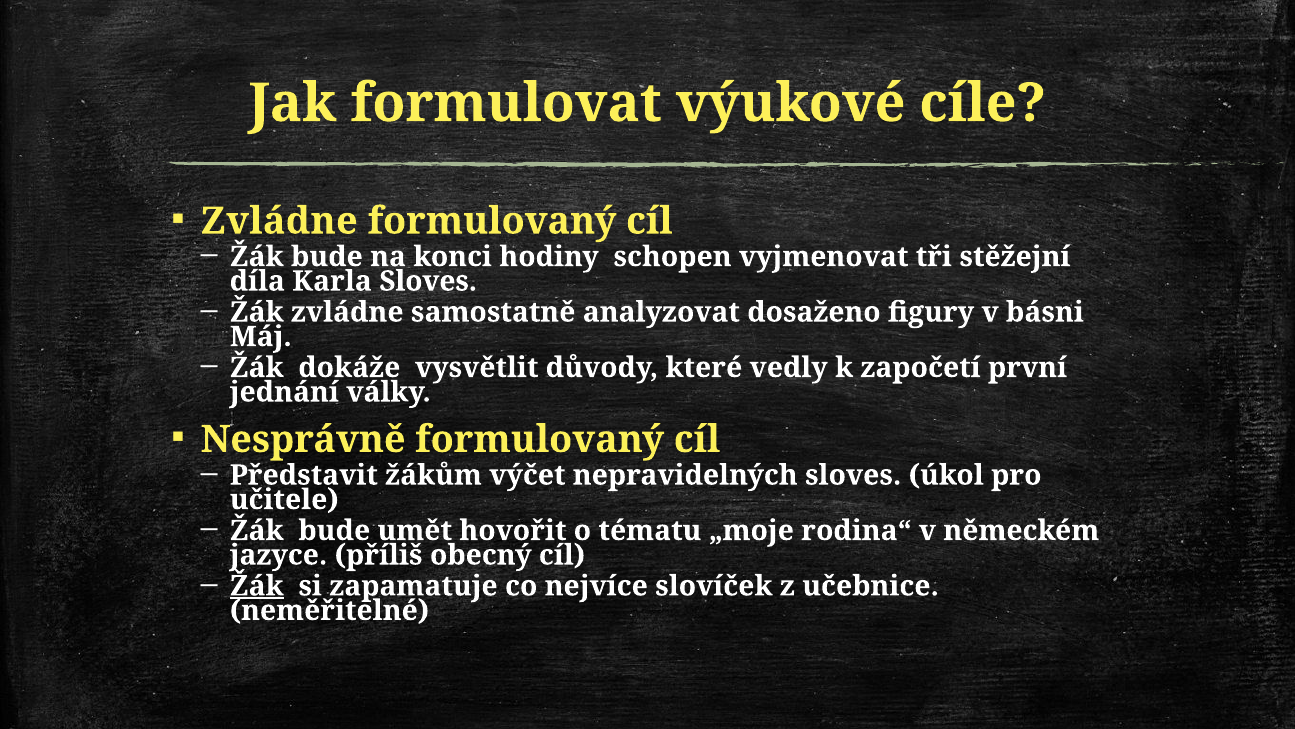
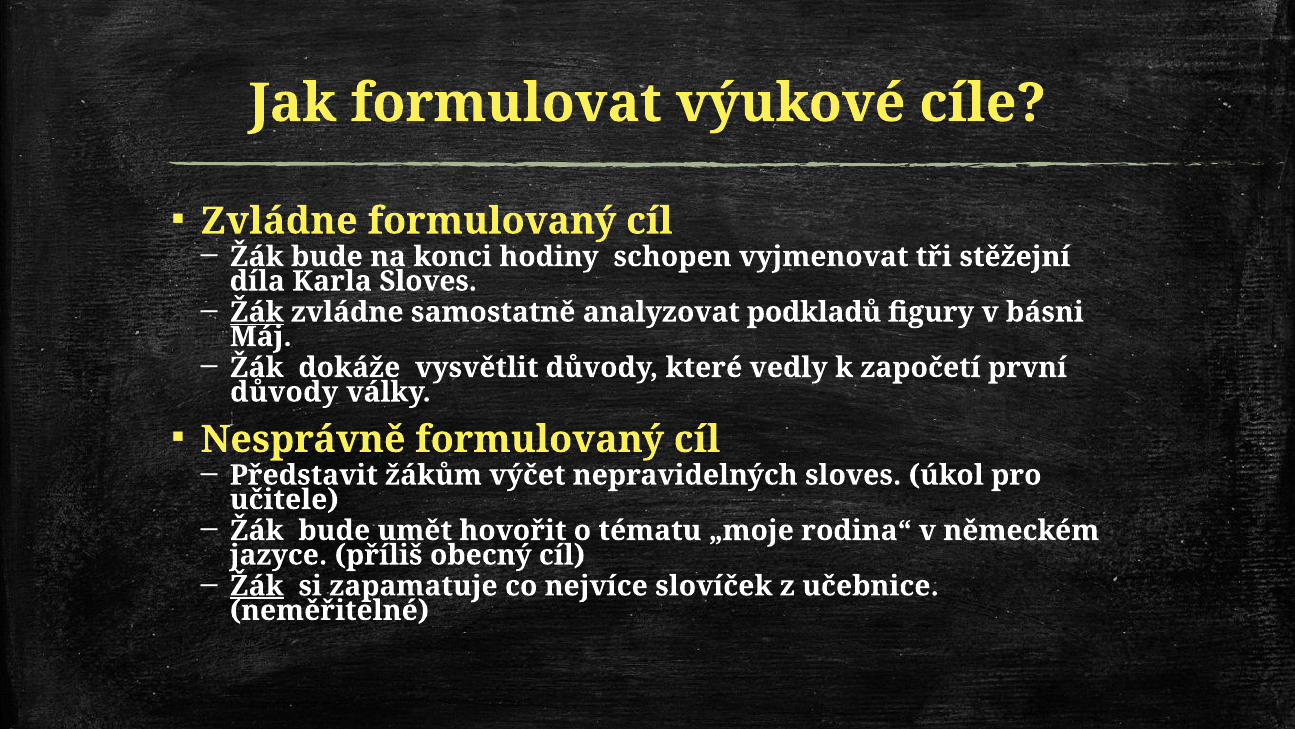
Žák underline: none -> present (257, 312)
dosaženo: dosaženo -> podkladů (814, 312)
jednání: jednání -> důvody (284, 392)
